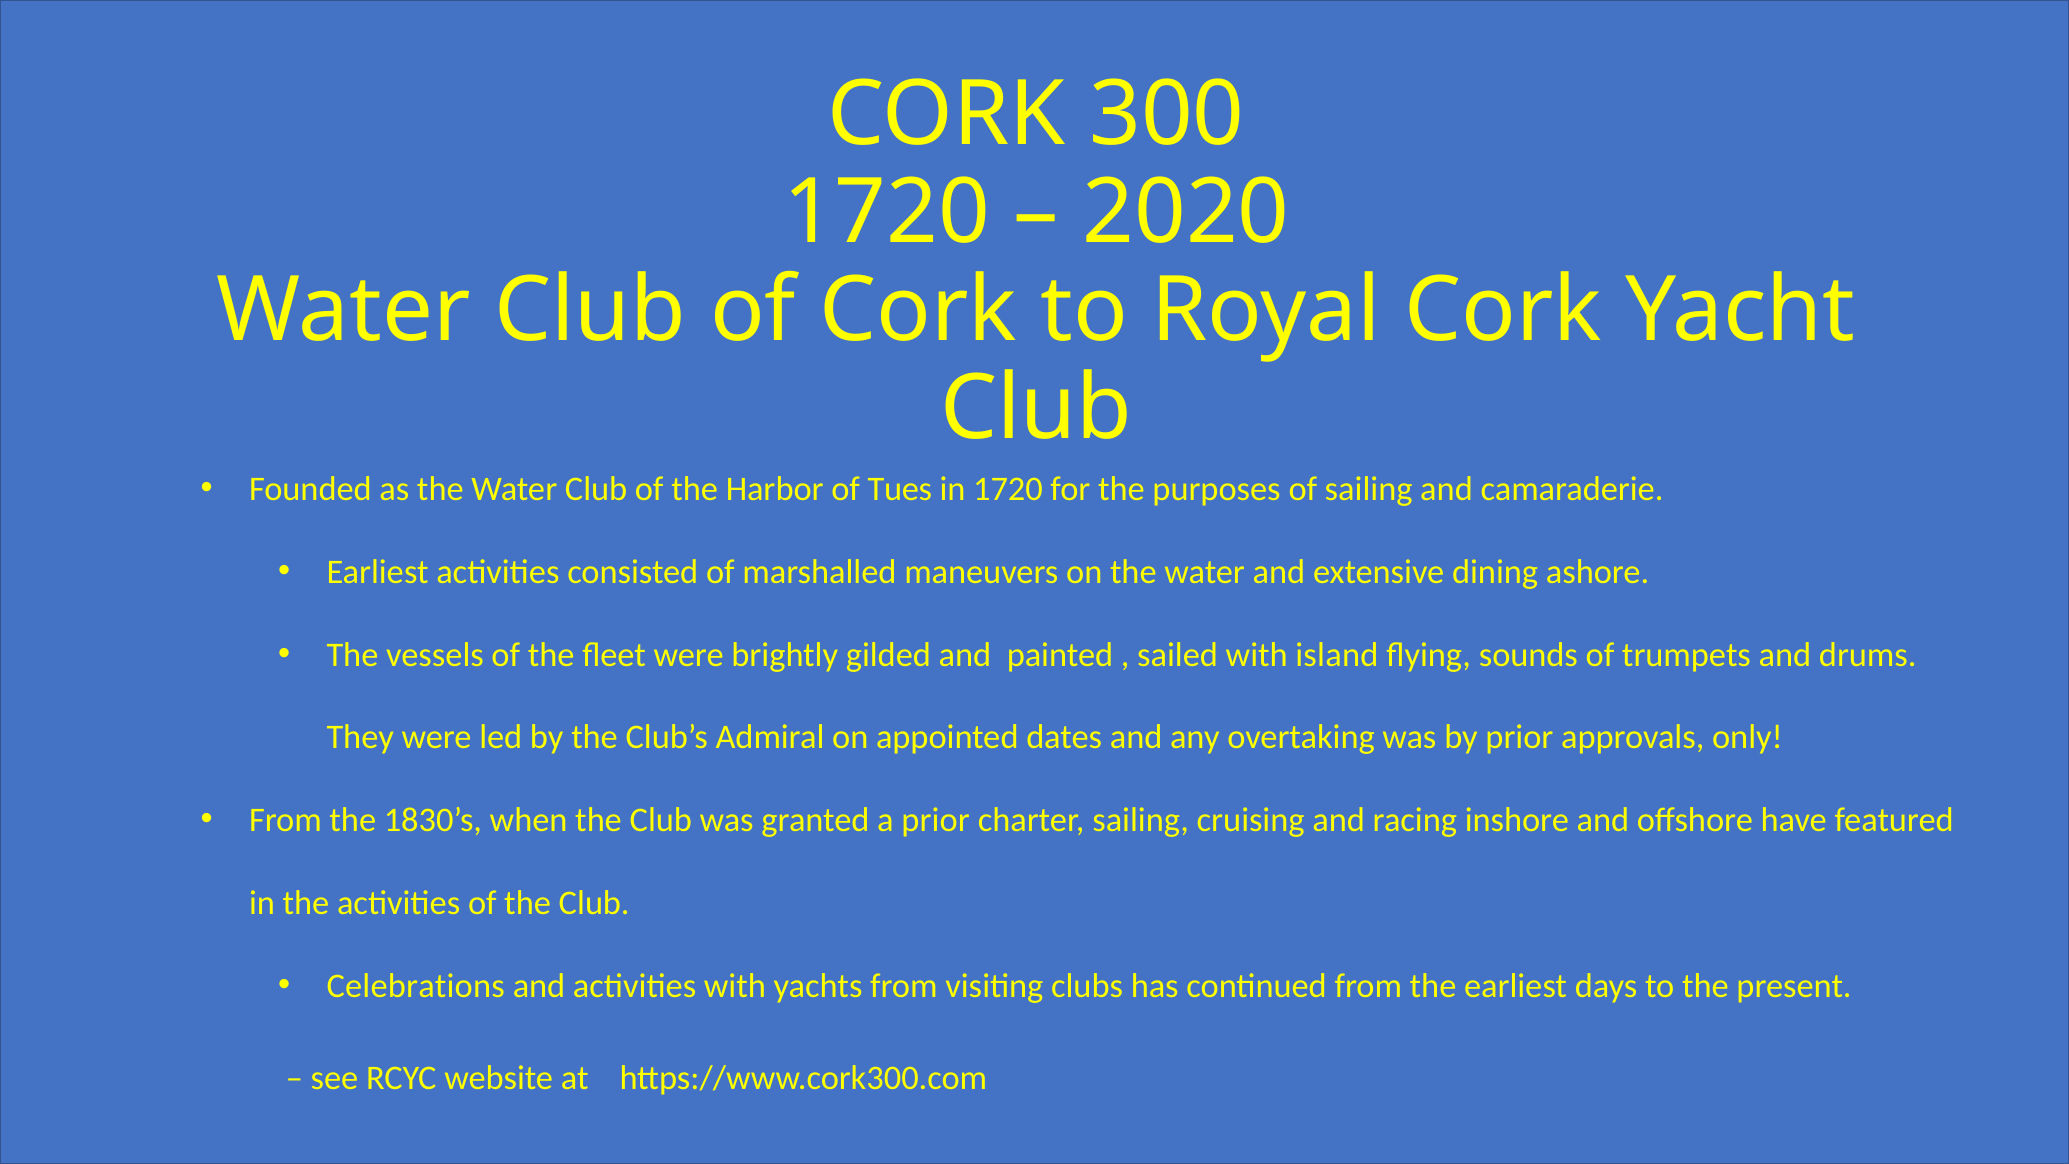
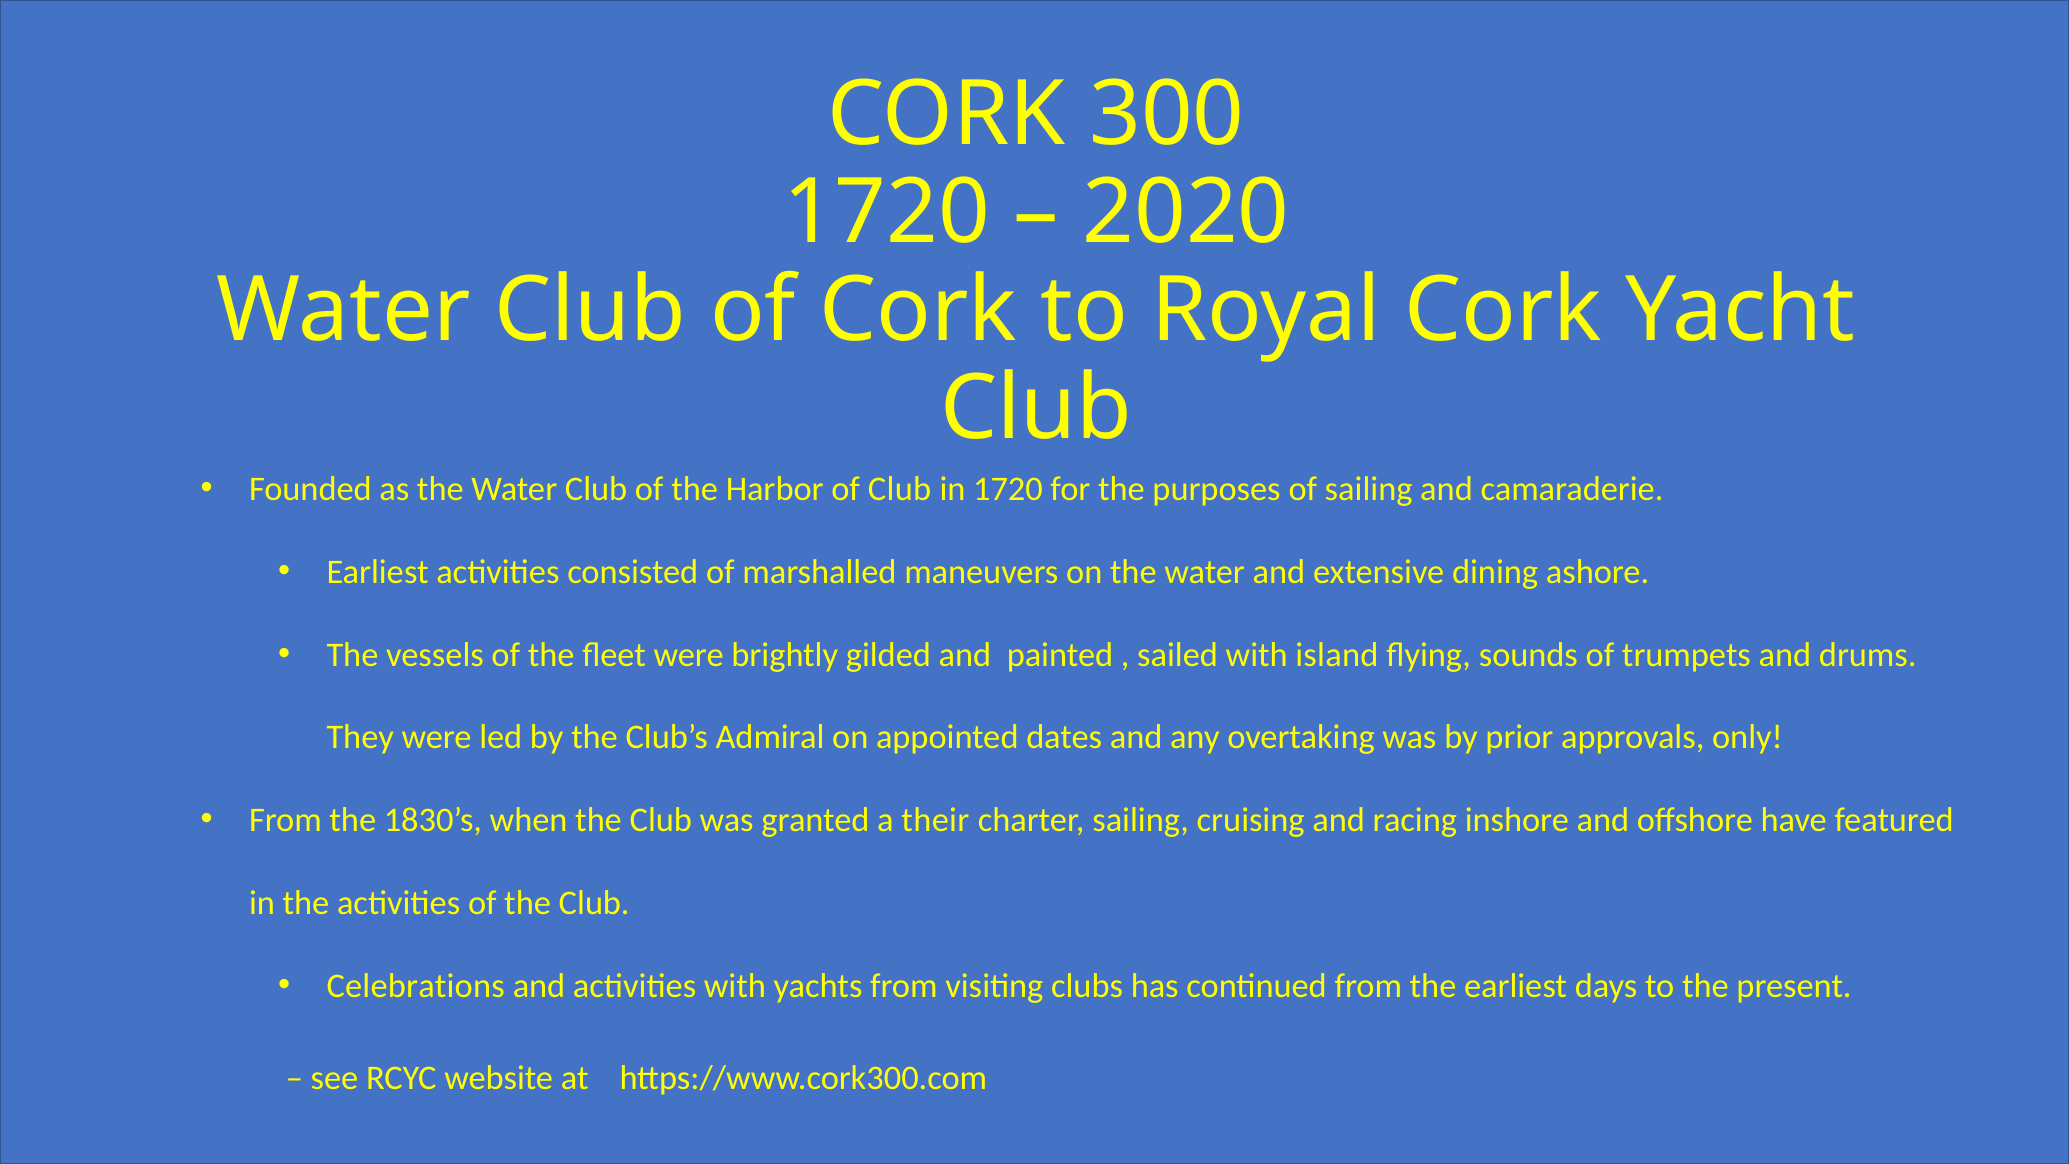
of Tues: Tues -> Club (900, 489)
a prior: prior -> their (935, 820)
